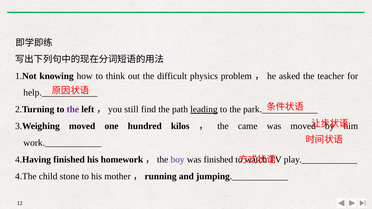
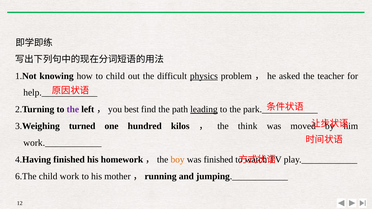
to think: think -> child (115, 76)
physics underline: none -> present (204, 76)
still: still -> best (132, 110)
3.Weighing moved: moved -> turned (82, 126)
came: came -> think (248, 126)
boy colour: purple -> orange (178, 160)
4.The: 4.The -> 6.The (26, 176)
stone: stone -> work (69, 176)
